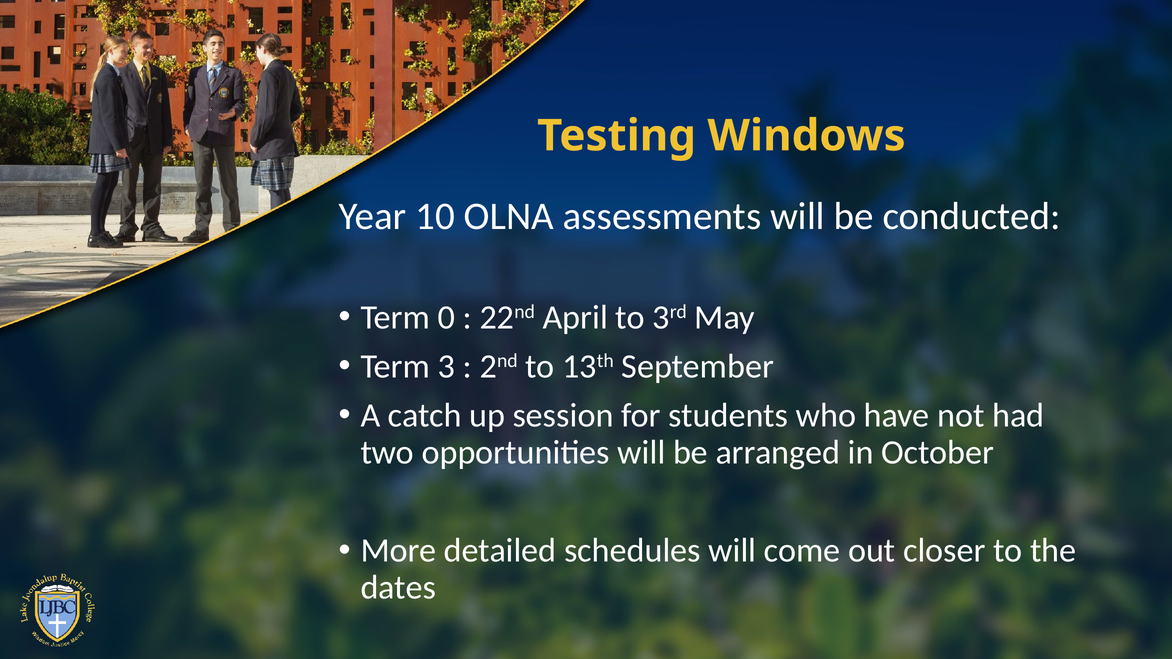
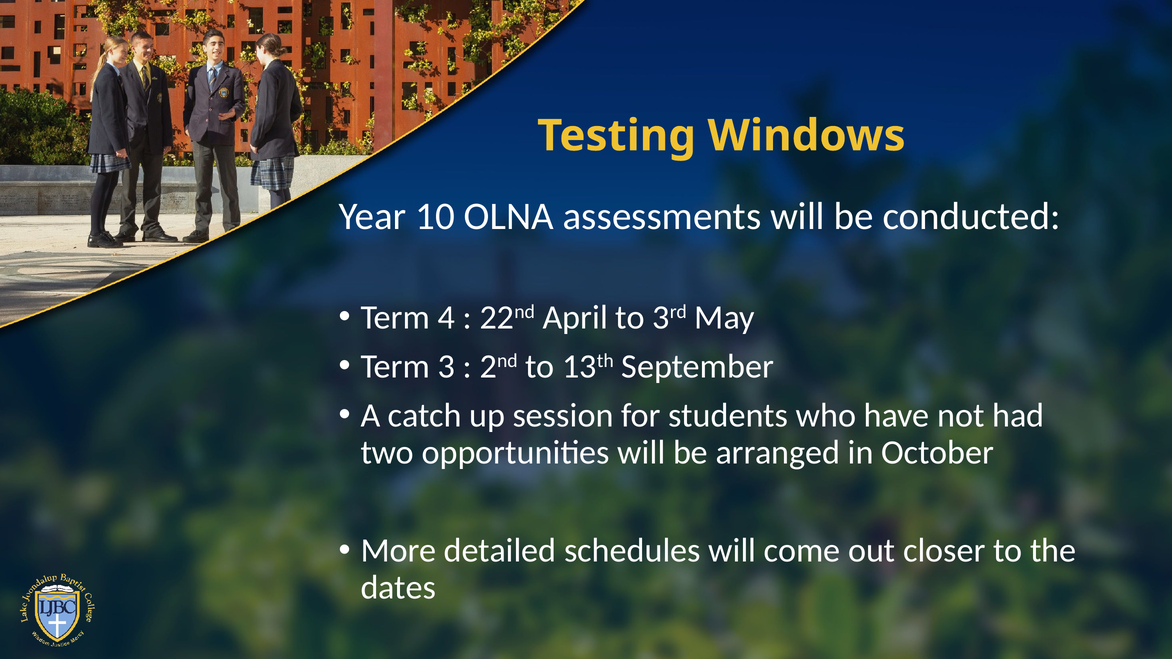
0: 0 -> 4 (446, 317)
